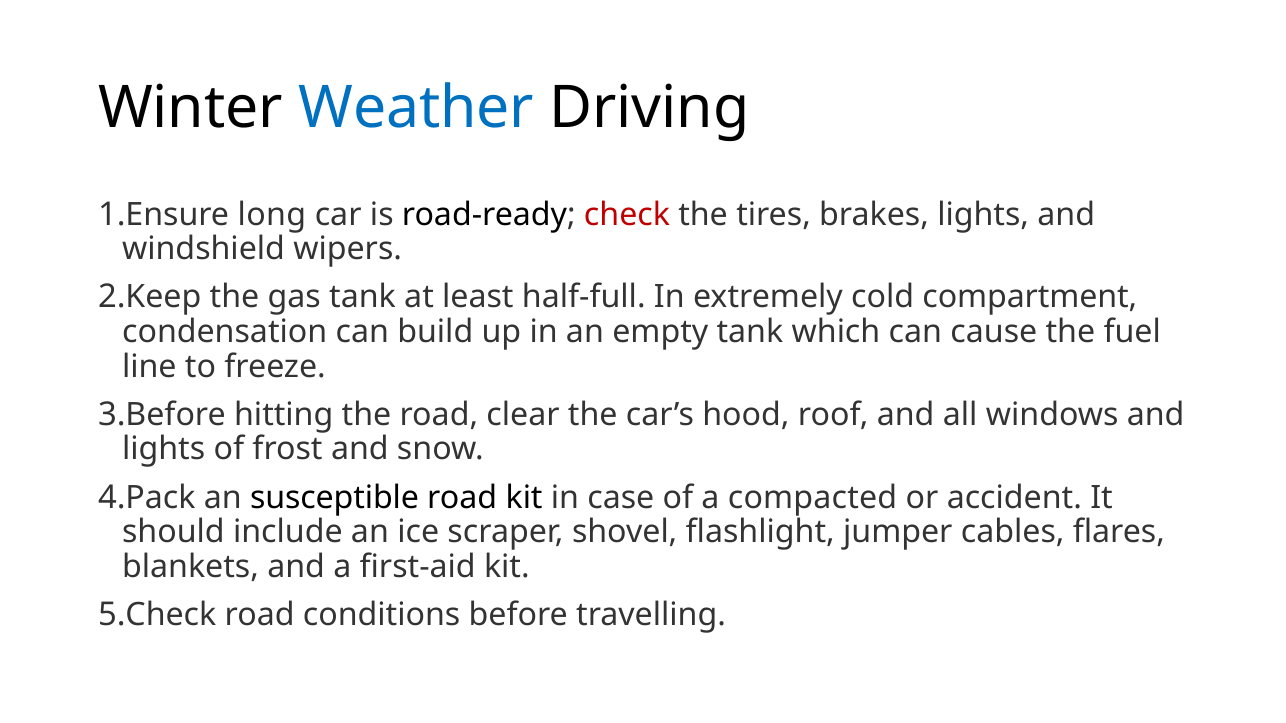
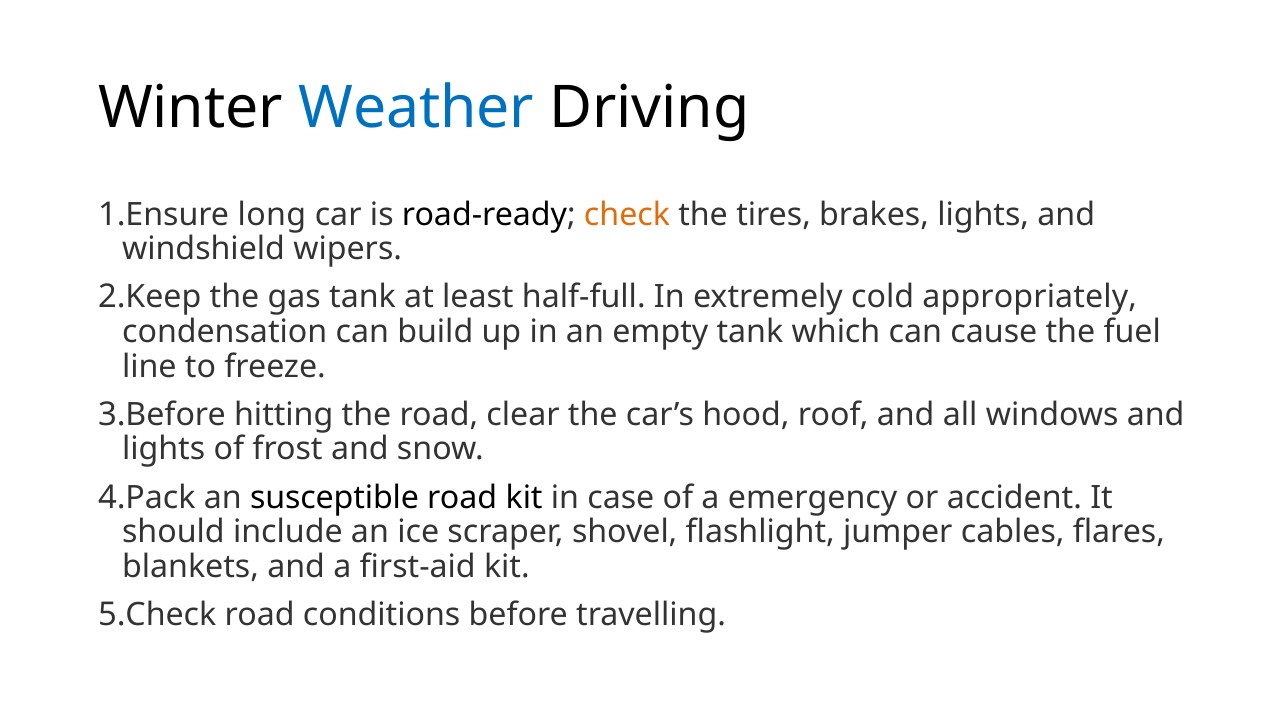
check colour: red -> orange (627, 215)
compartment: compartment -> appropriately (1030, 297)
compacted: compacted -> emergency (813, 498)
